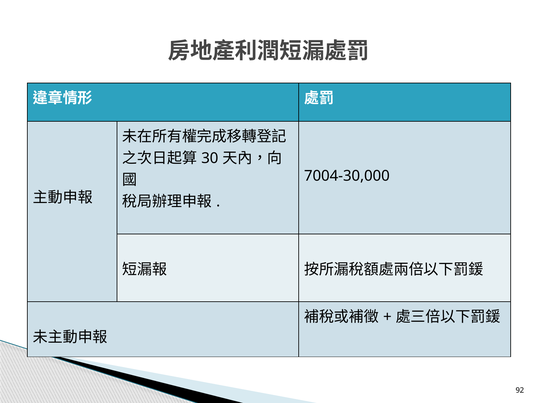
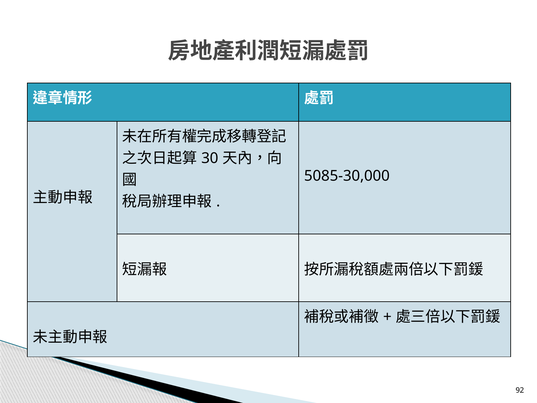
7004-30,000: 7004-30,000 -> 5085-30,000 (347, 176)
